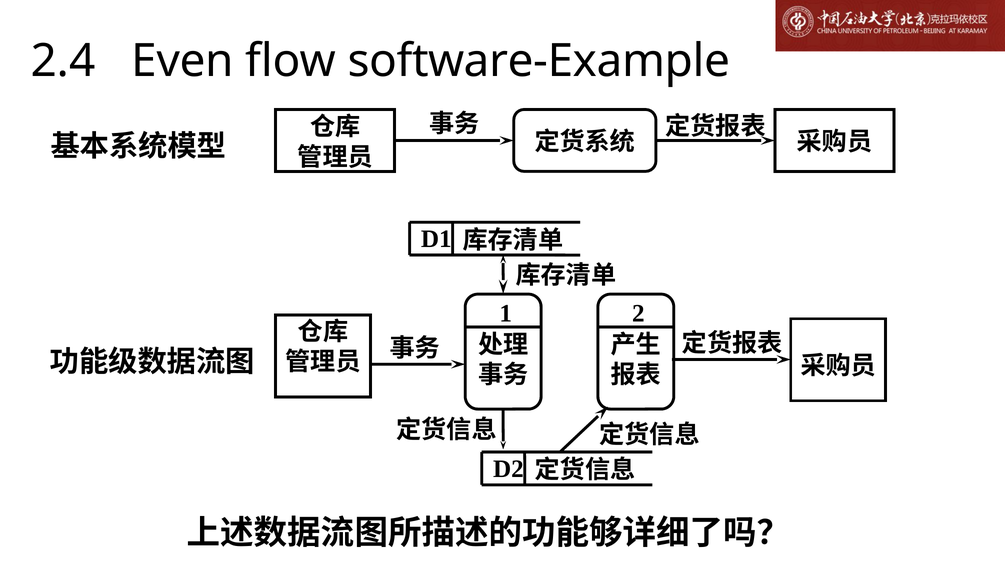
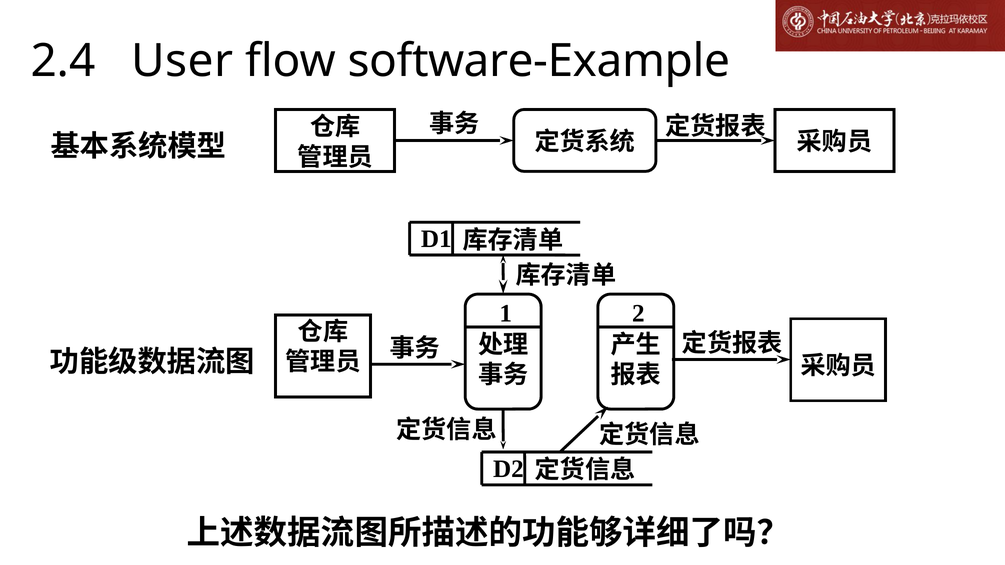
Even: Even -> User (182, 61)
